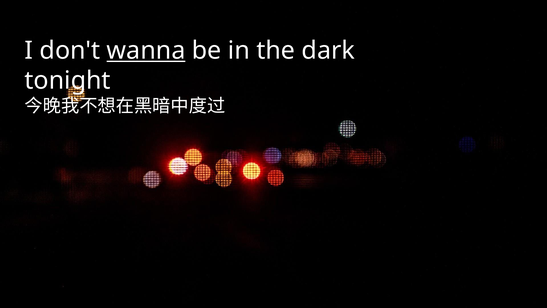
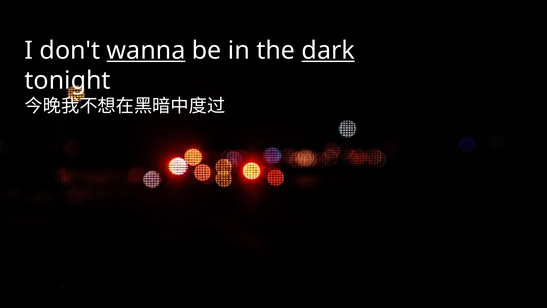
dark underline: none -> present (328, 51)
